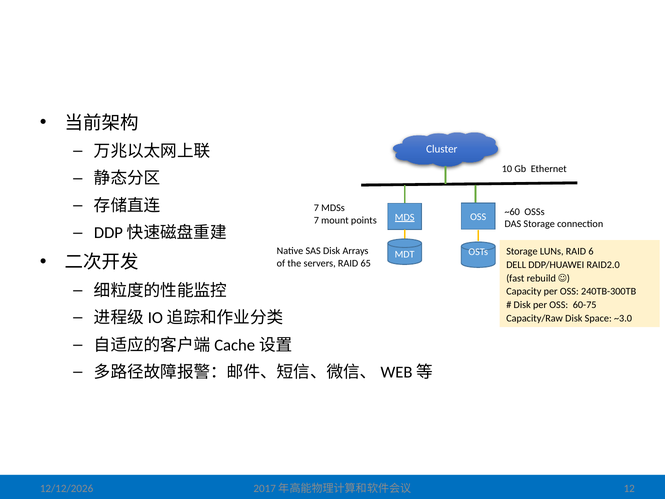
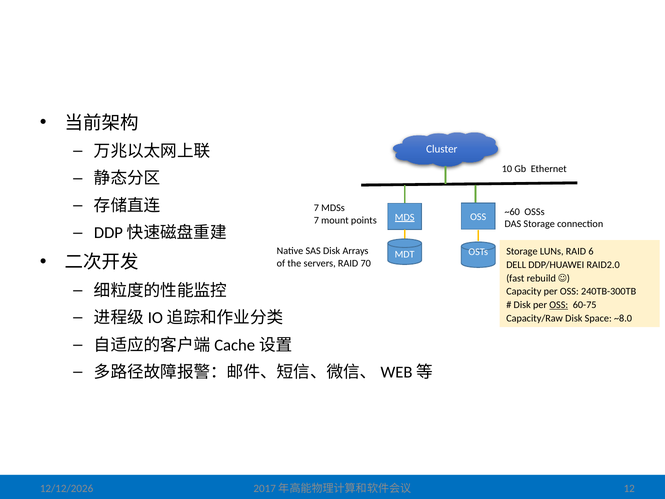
65: 65 -> 70 (366, 263)
OSS underline: none -> present (559, 305)
~3.0: ~3.0 -> ~8.0 (623, 318)
